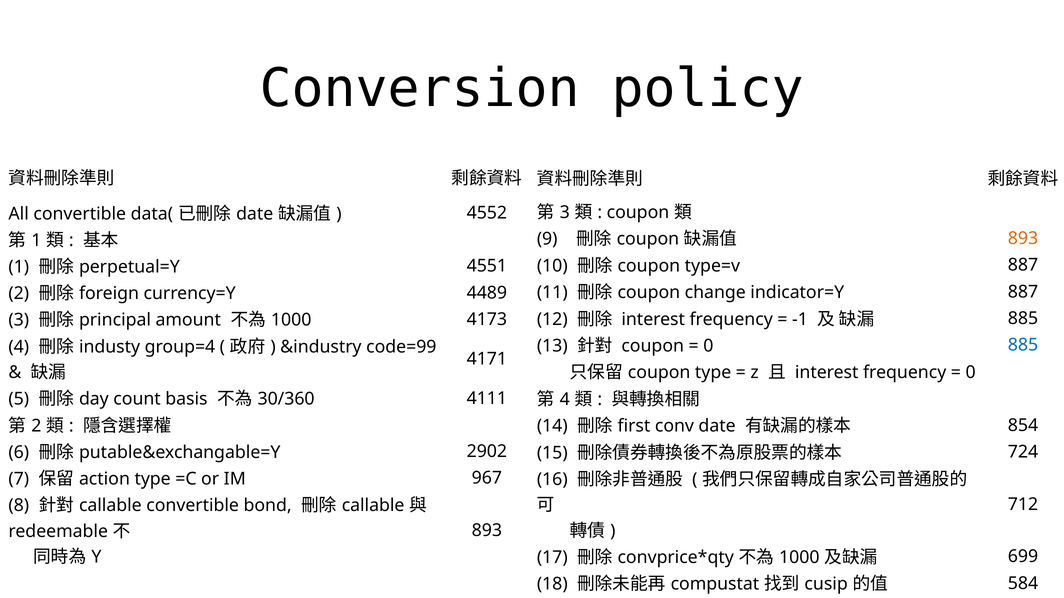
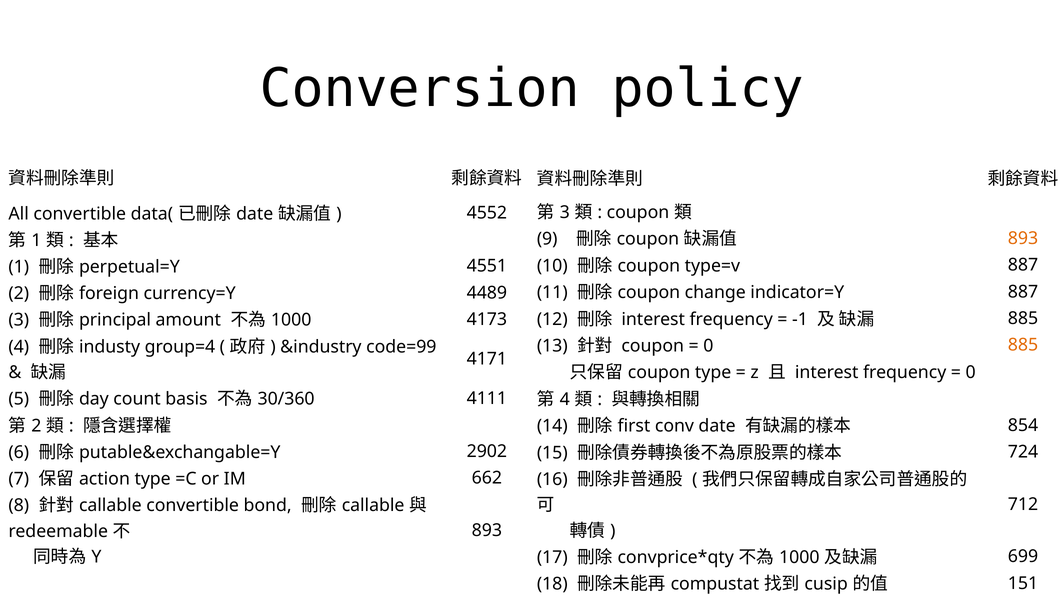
885 colour: blue -> orange (1023, 345)
967: 967 -> 662 (487, 479)
584: 584 -> 151 (1023, 584)
